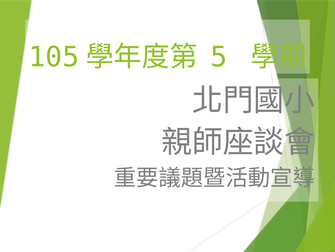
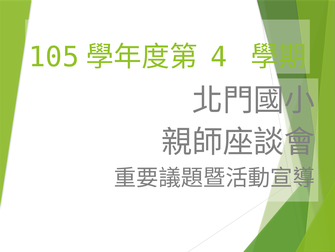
5: 5 -> 4 (219, 57)
